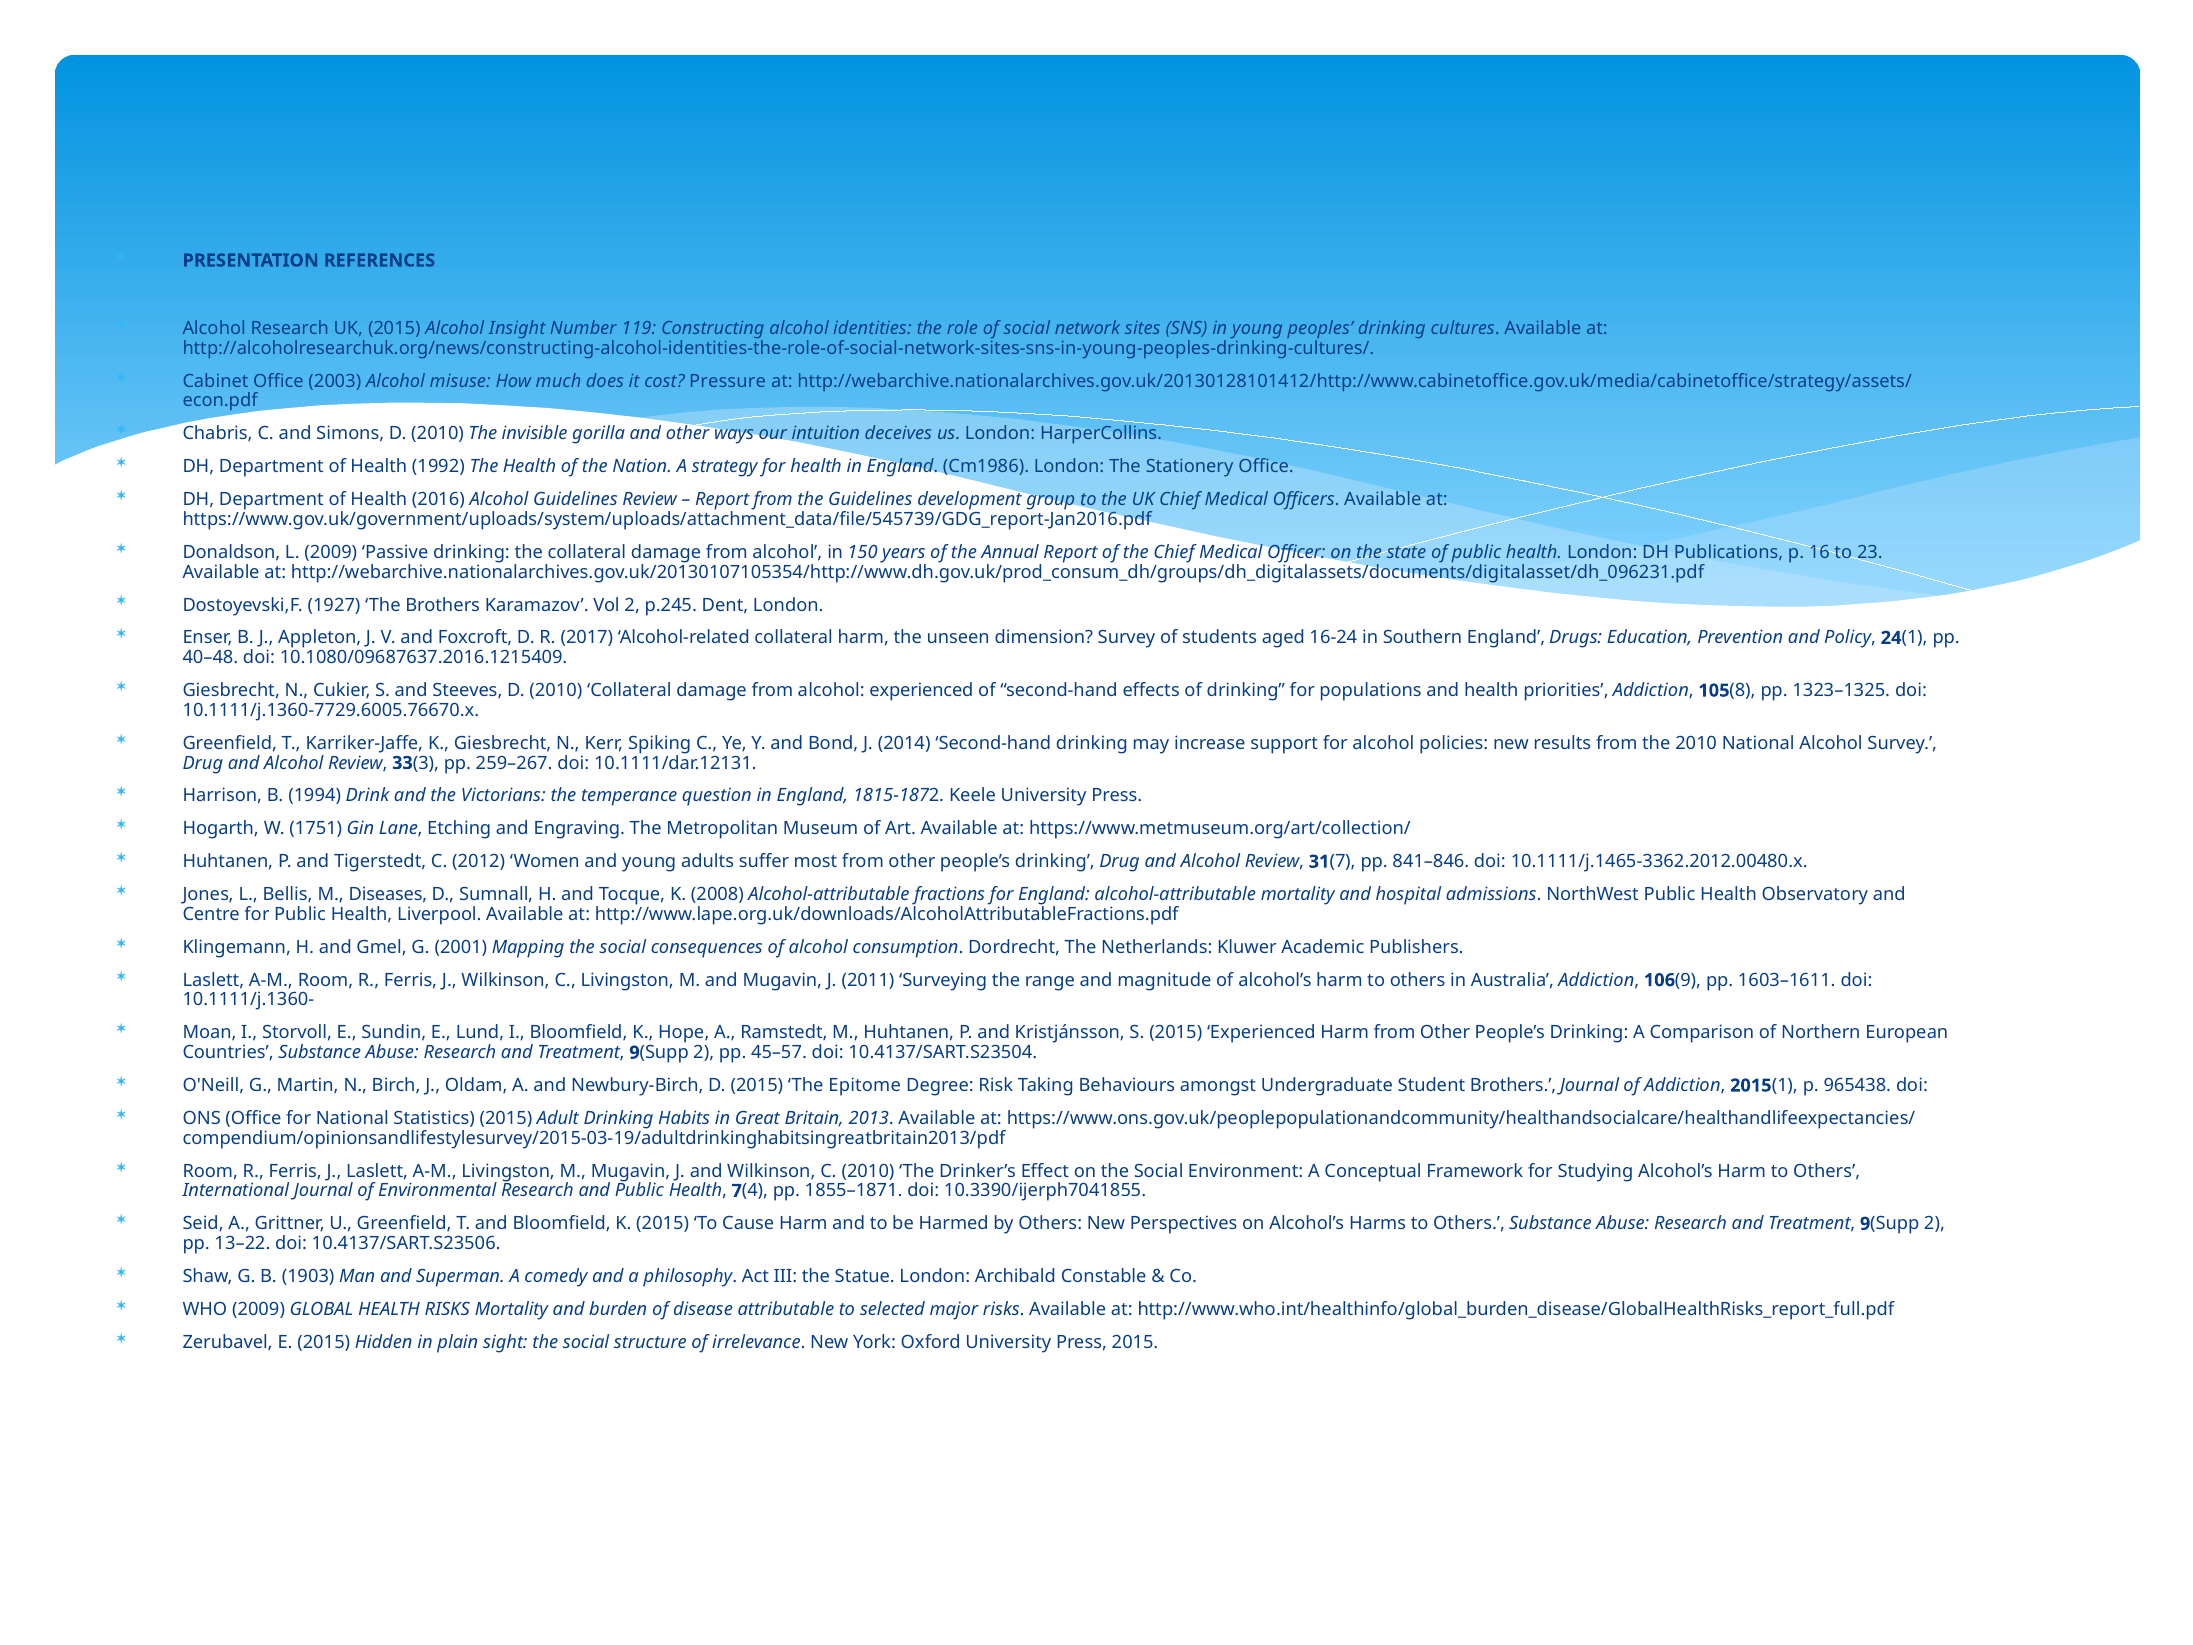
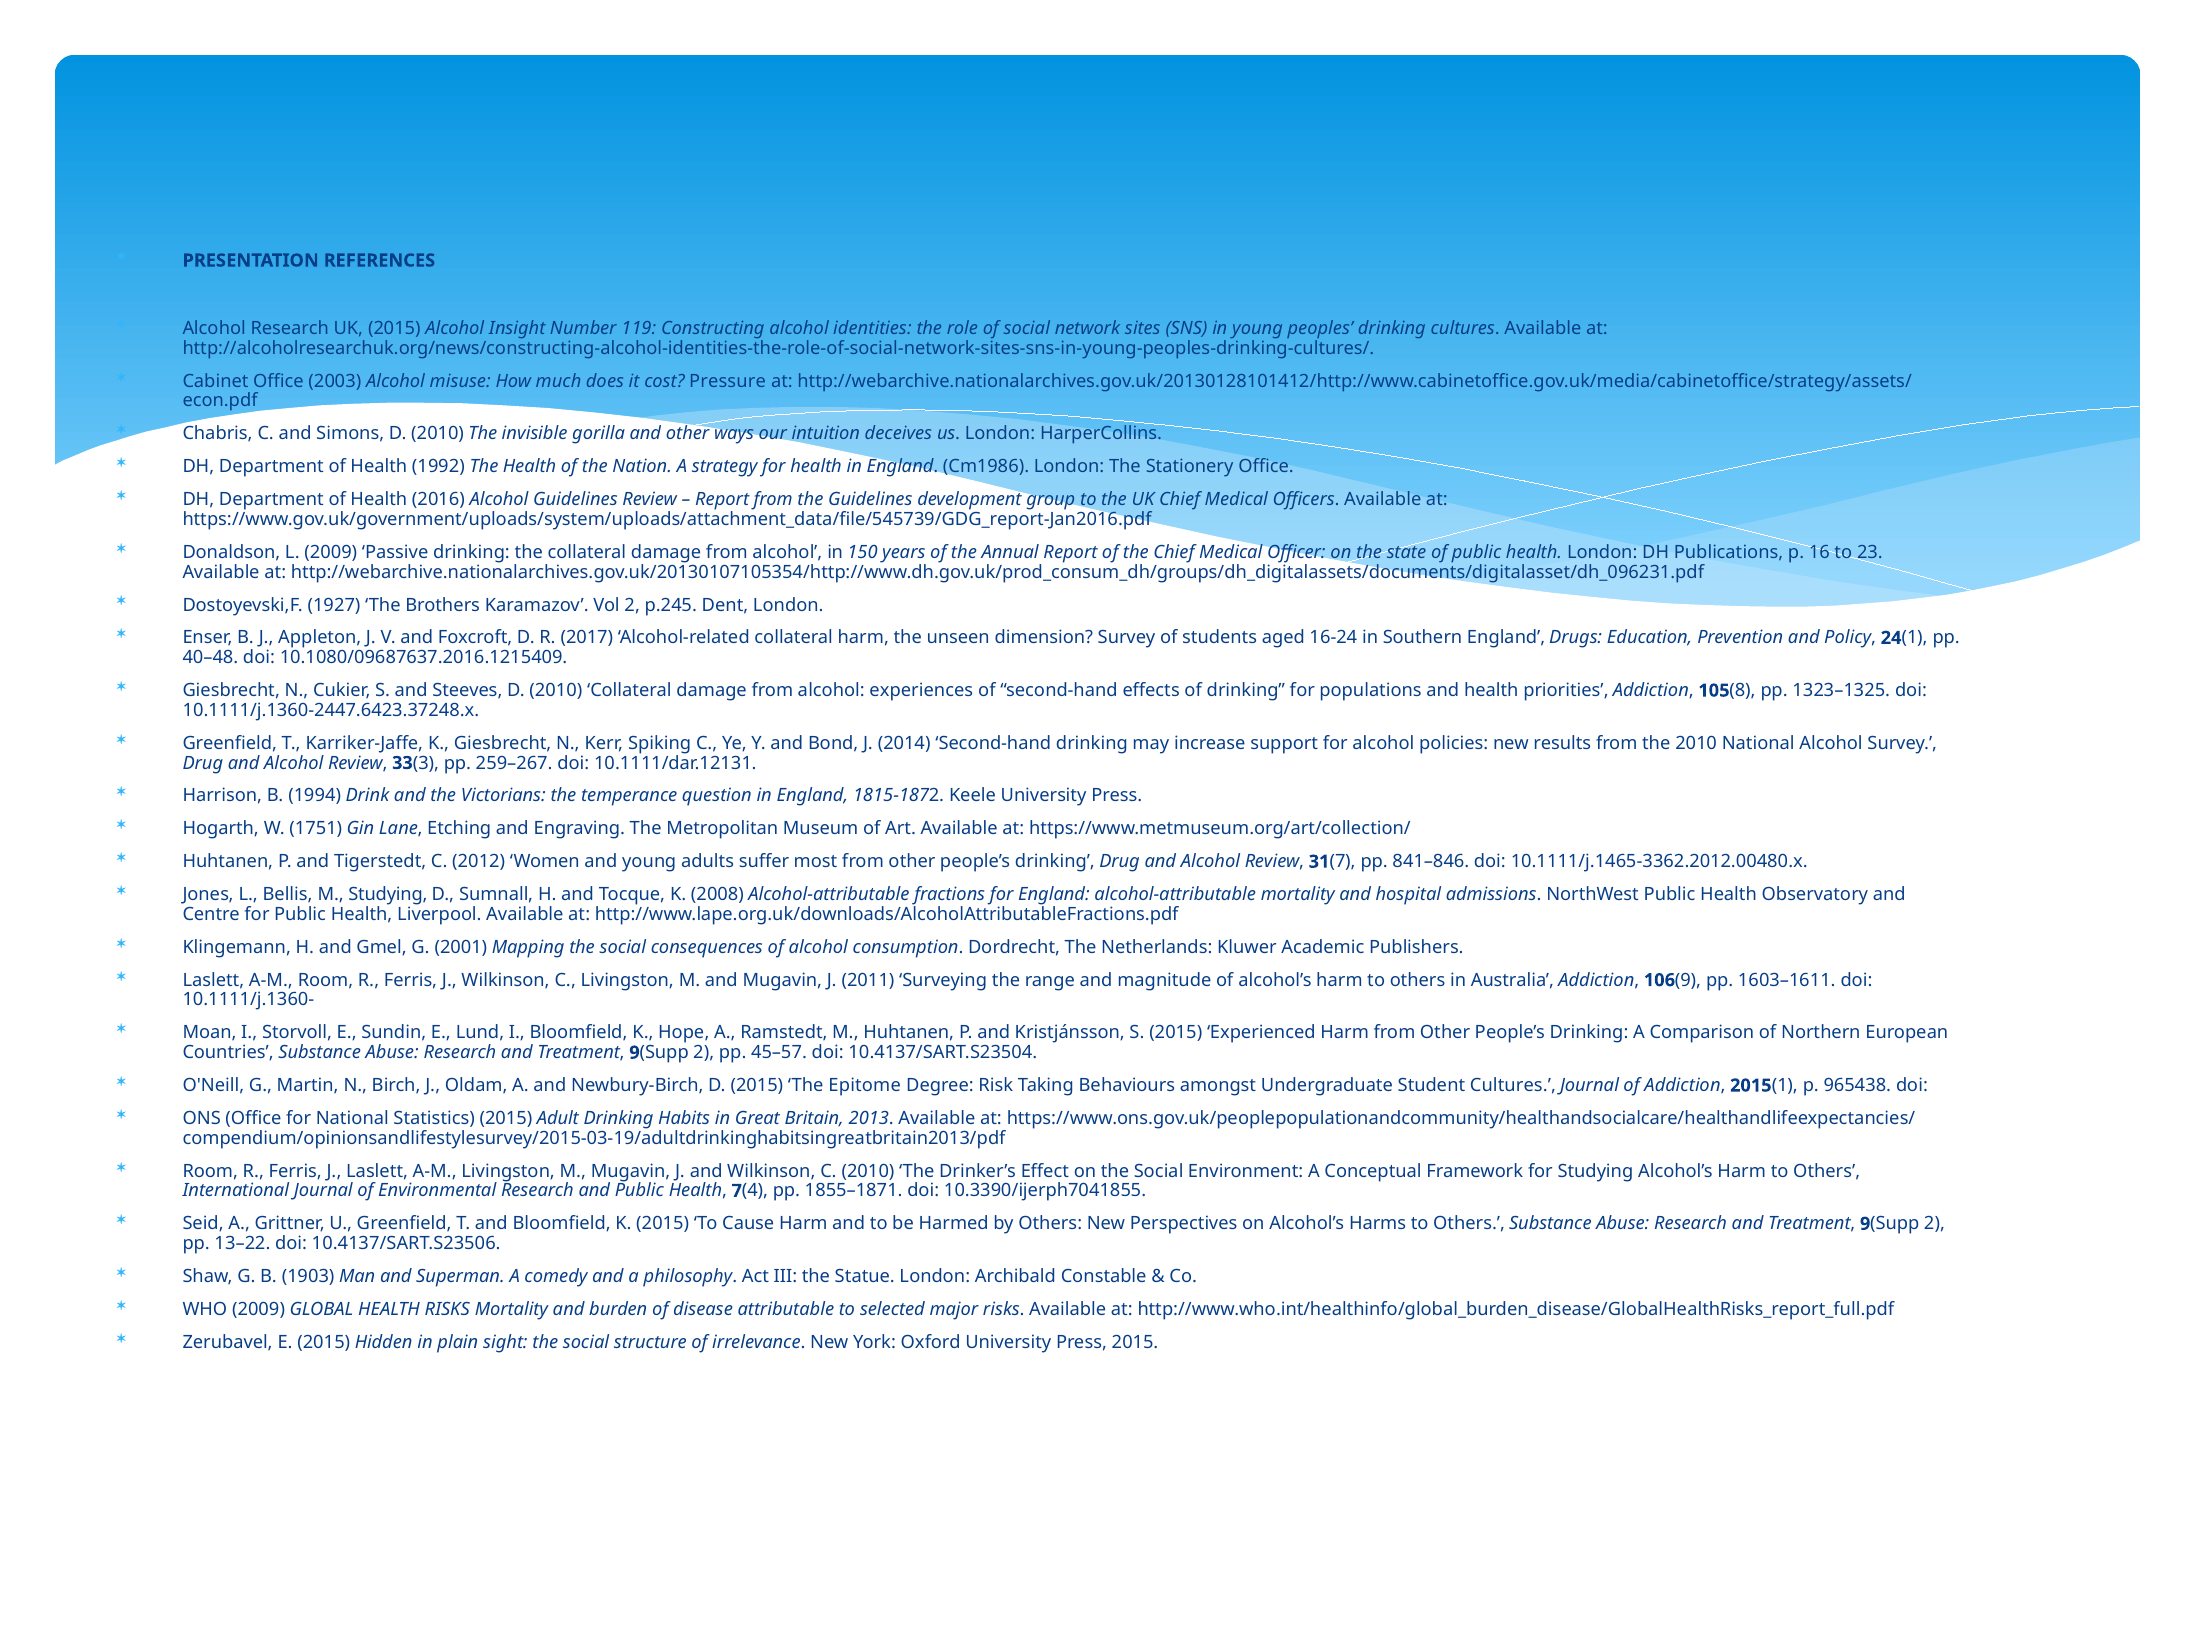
alcohol experienced: experienced -> experiences (921, 690)
10.1111/j.1360-7729.6005.76670.x: 10.1111/j.1360-7729.6005.76670.x -> 10.1111/j.1360-2447.6423.37248.x (331, 710)
M Diseases: Diseases -> Studying (388, 894)
Student Brothers: Brothers -> Cultures (1513, 1085)
